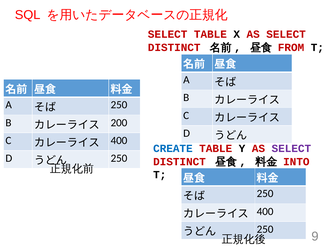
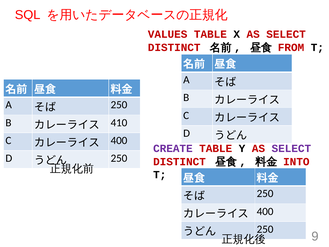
SELECT: SELECT -> VALUES (168, 34)
200: 200 -> 410 (119, 123)
CREATE colour: blue -> purple (173, 148)
